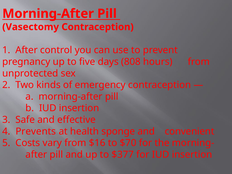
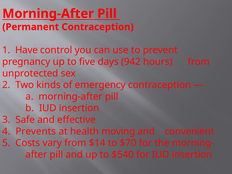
Vasectomy: Vasectomy -> Permanent (31, 27)
1 After: After -> Have (27, 50)
808: 808 -> 942 (131, 62)
sponge: sponge -> moving (118, 131)
$16: $16 -> $14 (97, 143)
$377: $377 -> $540 (123, 155)
